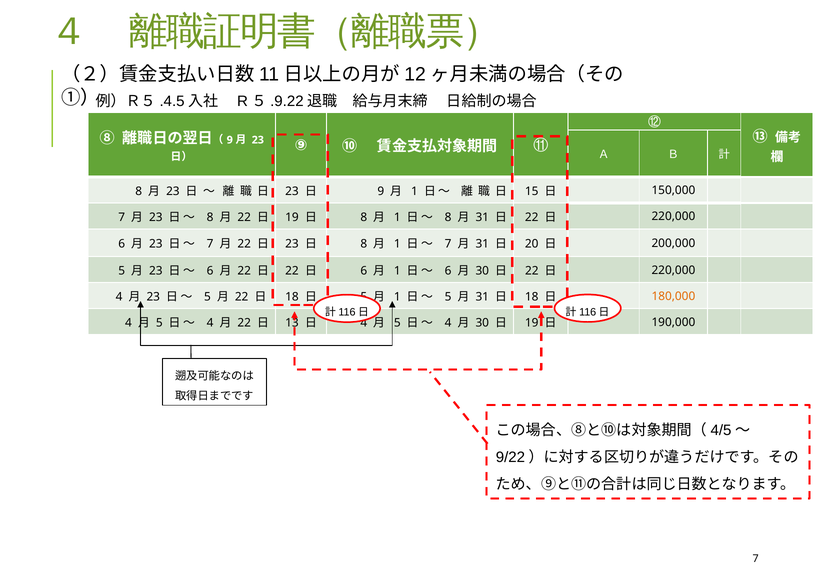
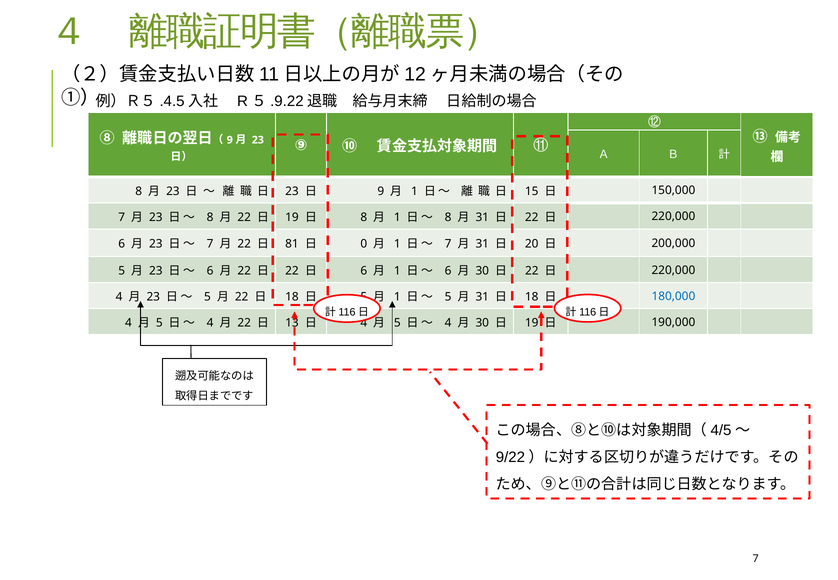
23: 23 -> 81 (292, 244)
8: 8 -> 0 (364, 244)
180,000 colour: orange -> blue (673, 296)
